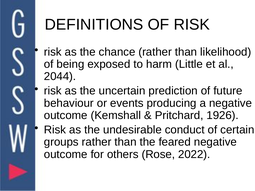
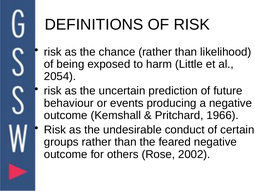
2044: 2044 -> 2054 (60, 76)
1926: 1926 -> 1966 (223, 115)
2022: 2022 -> 2002 (194, 154)
